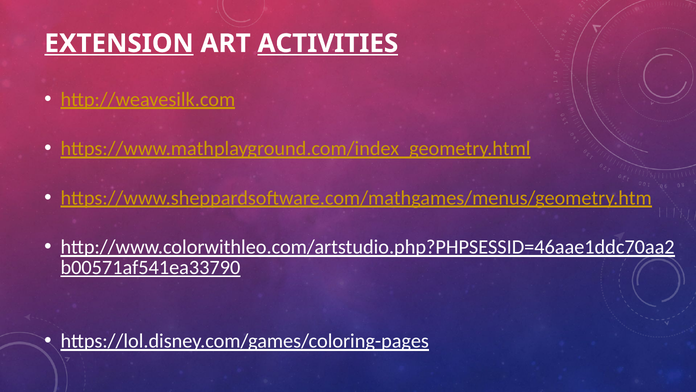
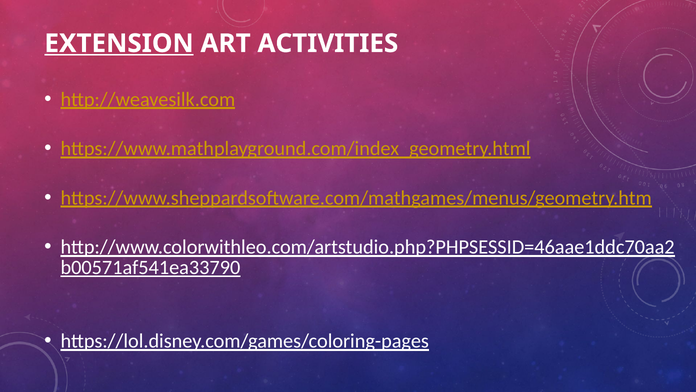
ACTIVITIES underline: present -> none (328, 43)
